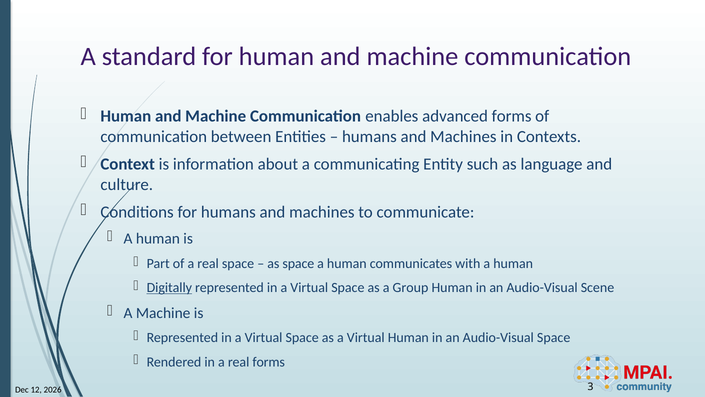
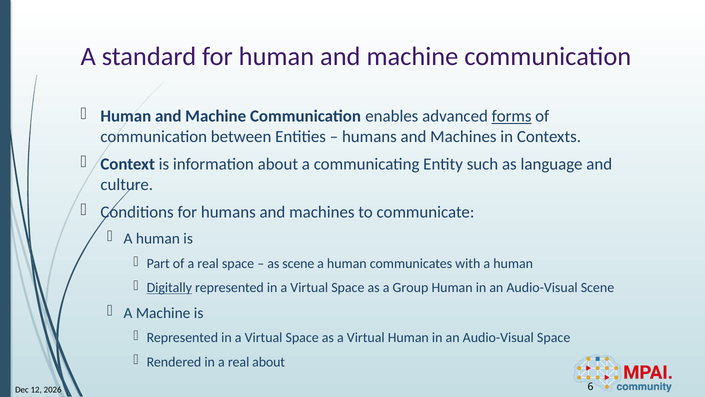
forms underline: none -> present (512, 116)
as space: space -> scene (298, 263)
real forms: forms -> about (269, 362)
3: 3 -> 6 (591, 386)
